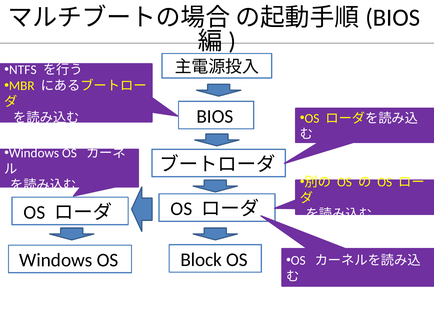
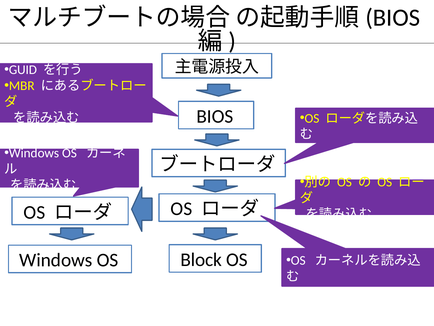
NTFS: NTFS -> GUID (23, 70)
